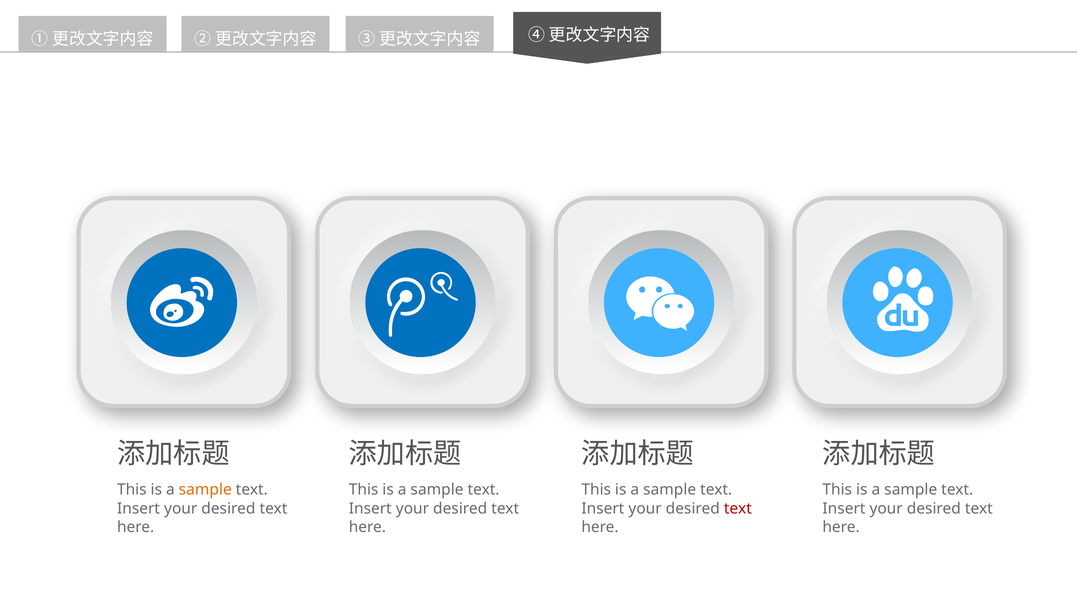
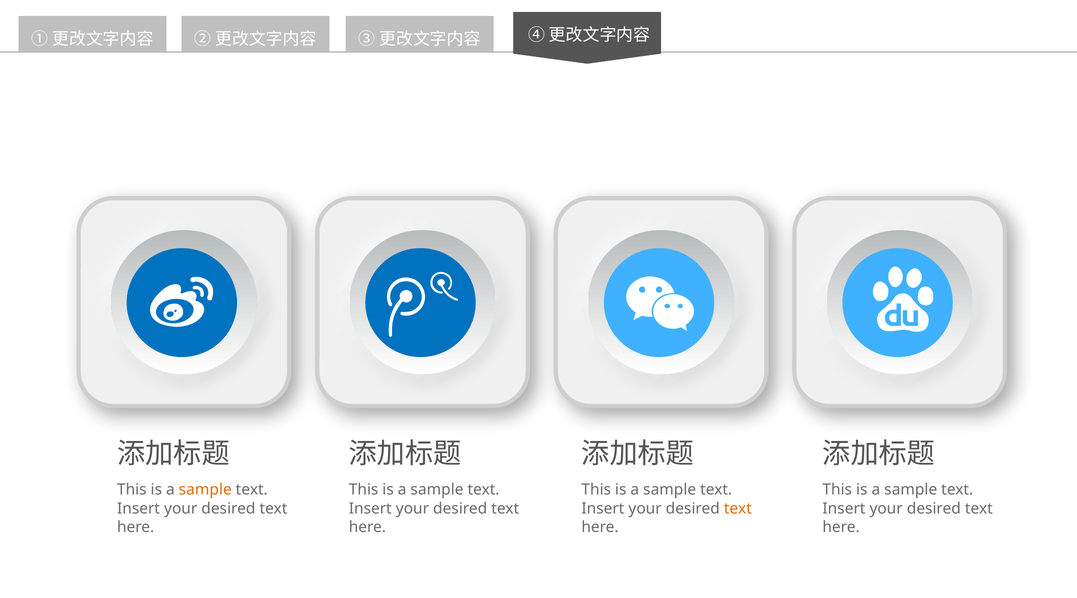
text colour: red -> orange (738, 509)
